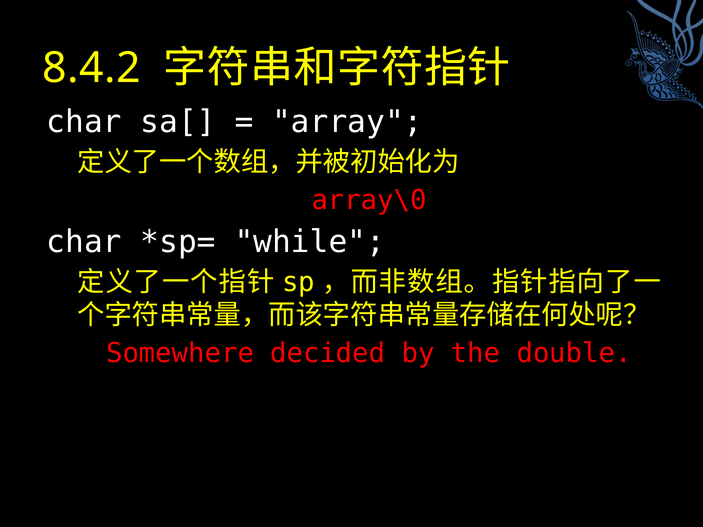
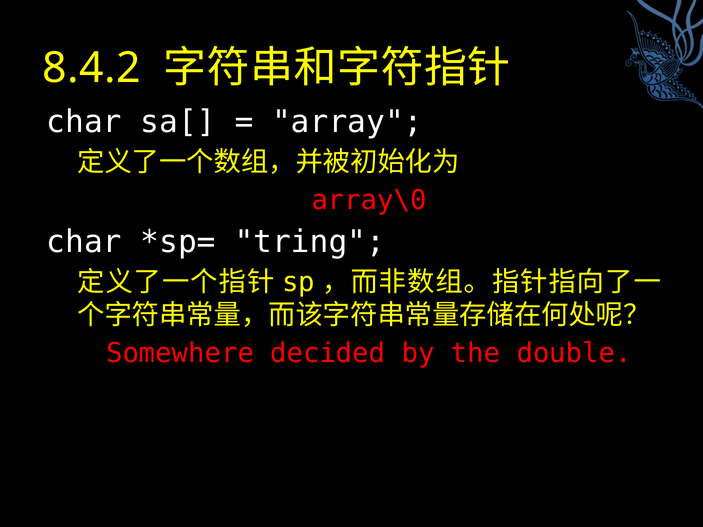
while: while -> tring (310, 242)
